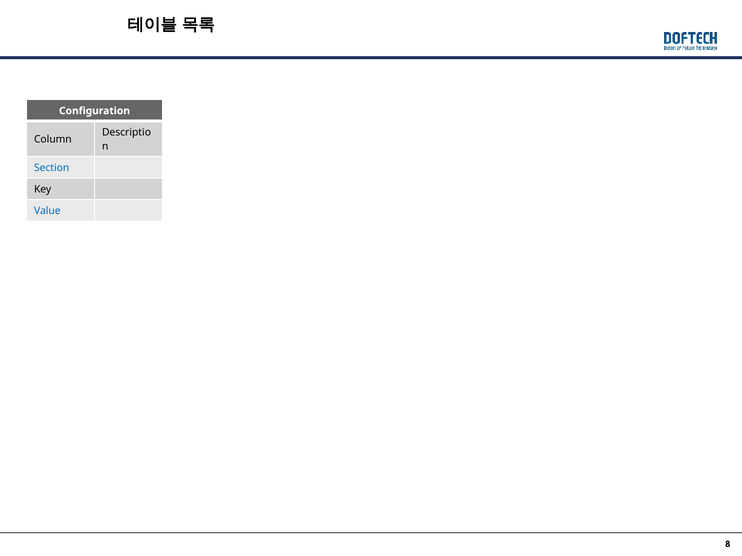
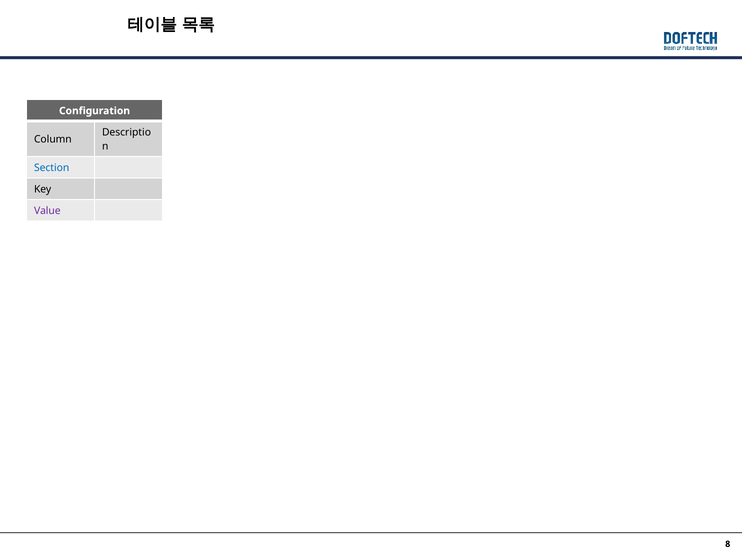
Value colour: blue -> purple (47, 211)
